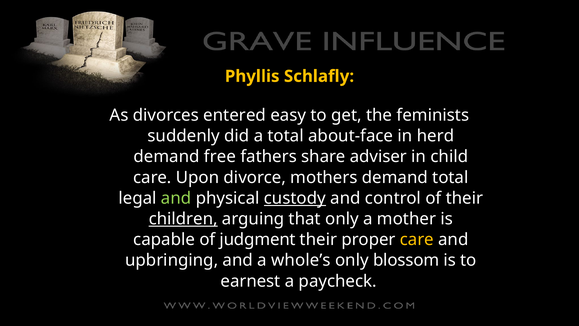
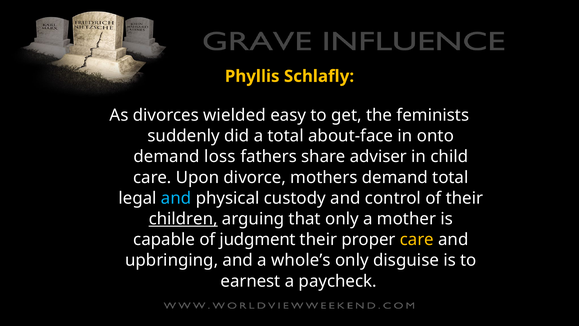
entered: entered -> wielded (235, 115)
herd: herd -> onto (435, 136)
free: free -> loss (220, 157)
and colour: light green -> light blue (176, 198)
custody underline: present -> none (295, 198)
blossom: blossom -> disguise (406, 260)
